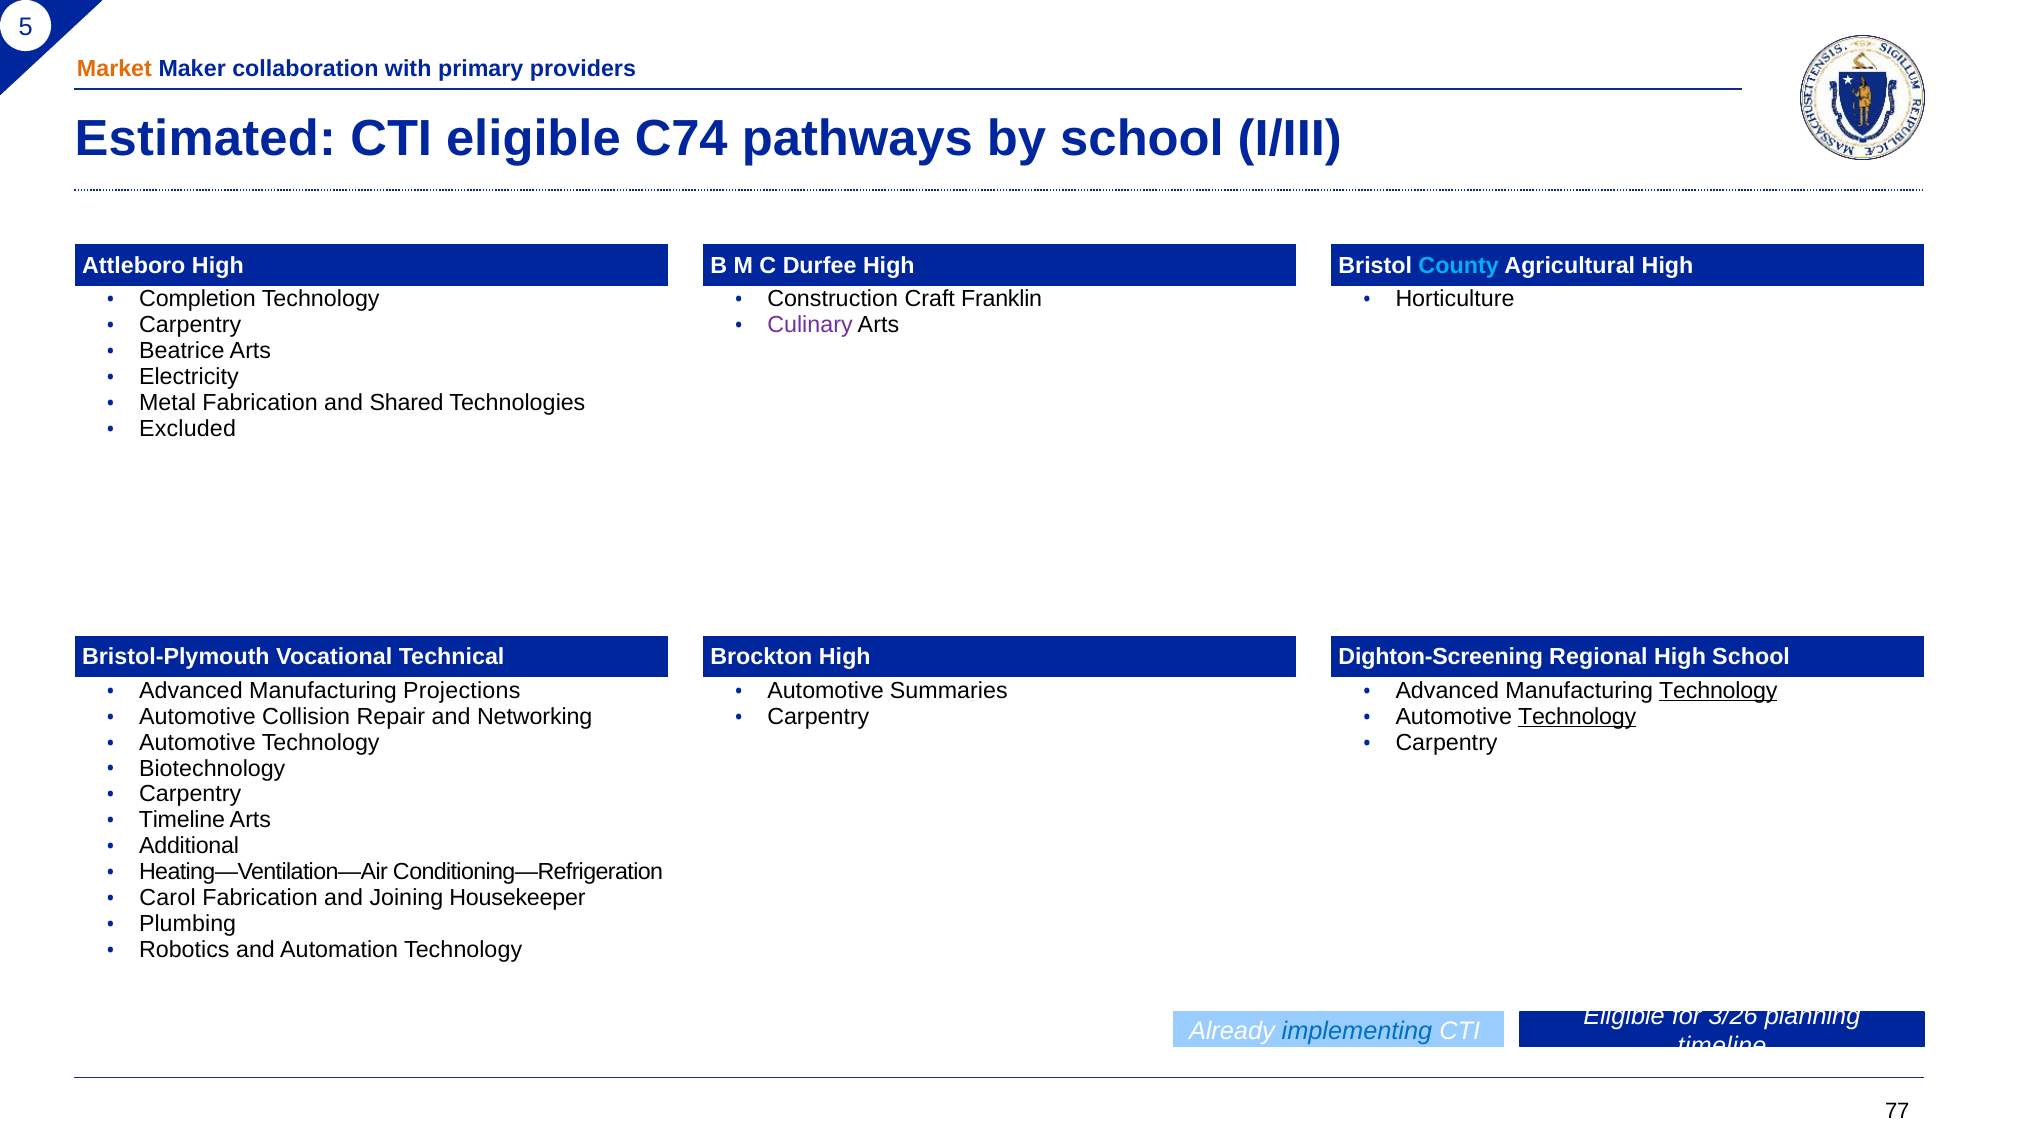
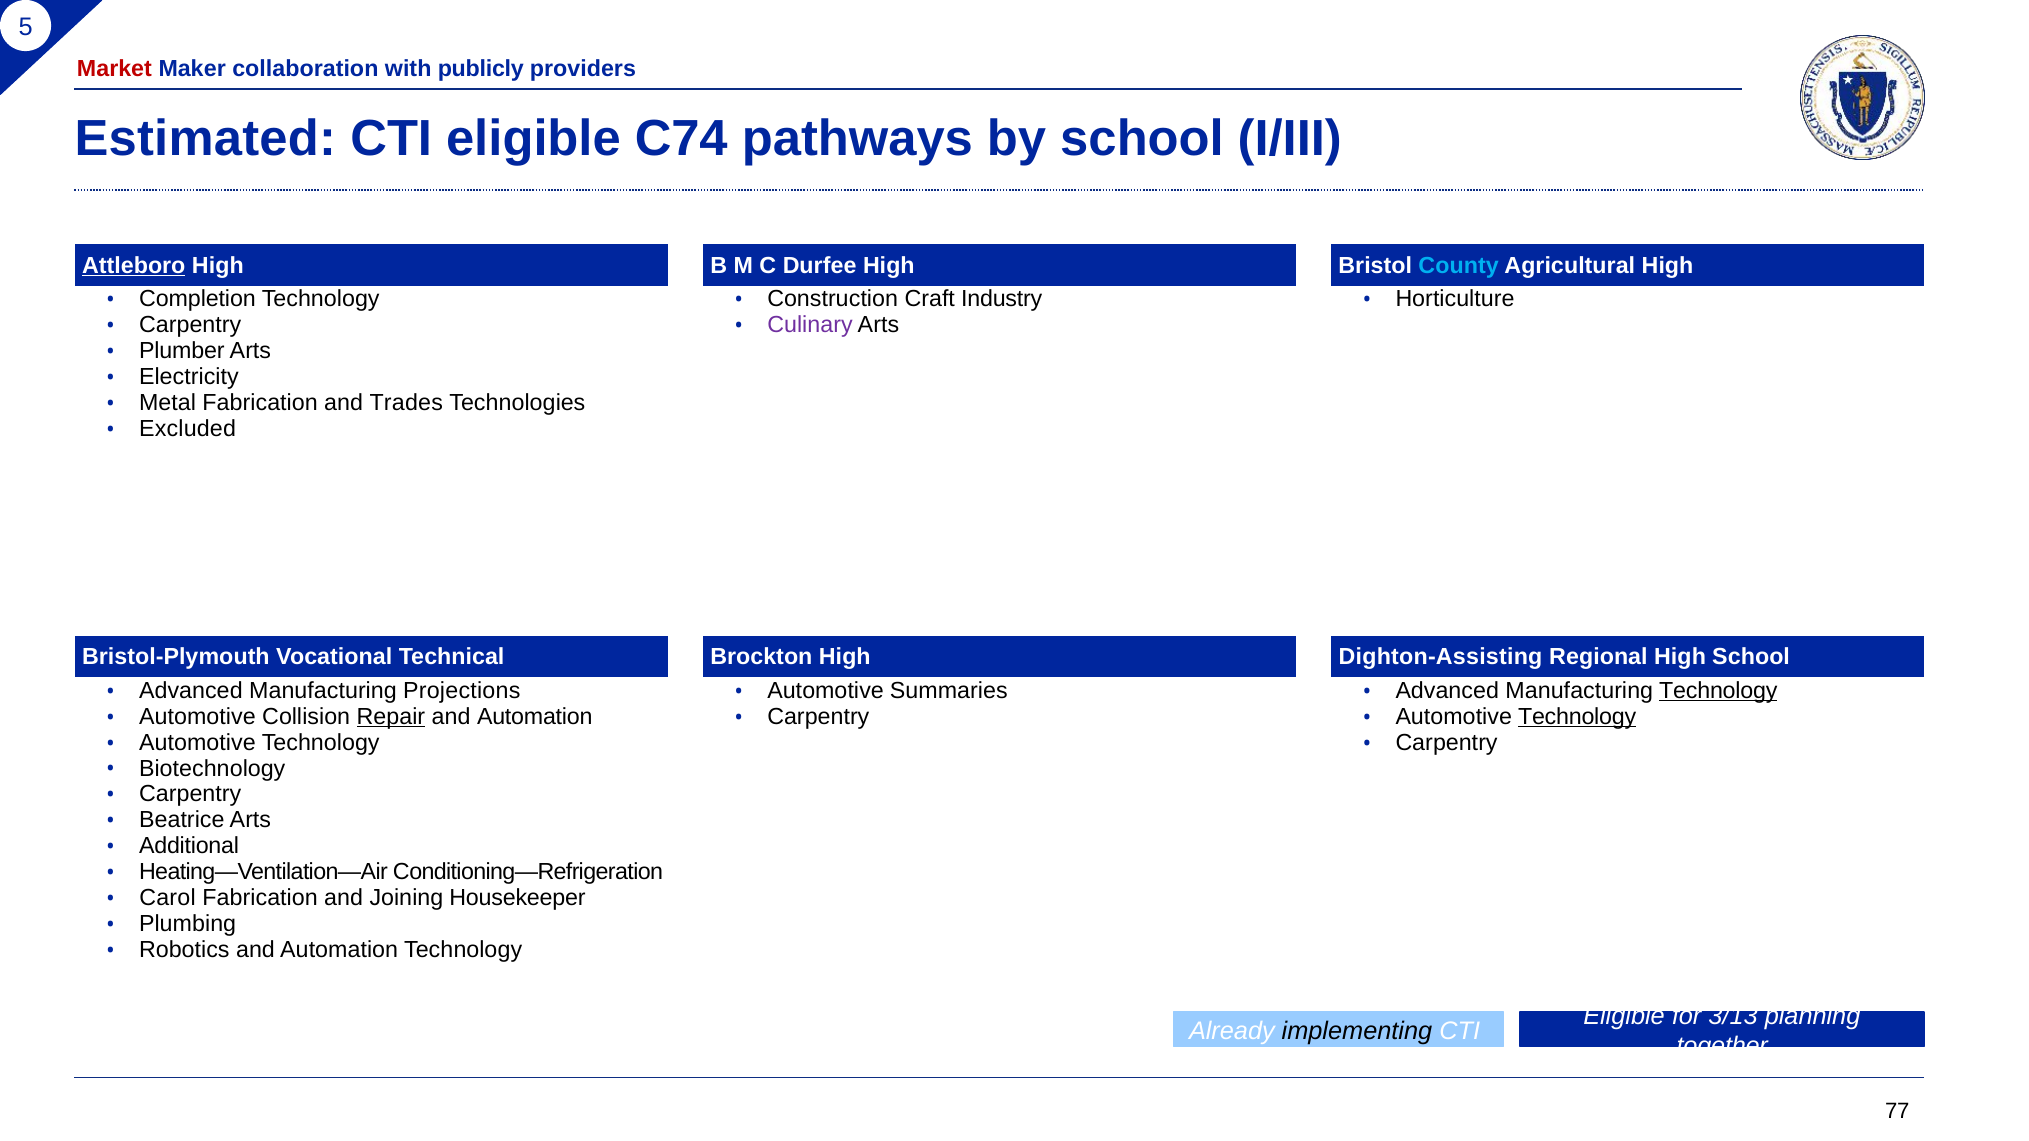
Market colour: orange -> red (114, 69)
primary: primary -> publicly (481, 69)
Attleboro underline: none -> present (134, 266)
Franklin: Franklin -> Industry (1002, 299)
Beatrice: Beatrice -> Plumber (182, 351)
Shared: Shared -> Trades (406, 403)
Dighton-Screening: Dighton-Screening -> Dighton-Assisting (1441, 657)
Repair underline: none -> present (391, 717)
Networking: Networking -> Automation (535, 717)
Timeline: Timeline -> Beatrice (182, 820)
3/26: 3/26 -> 3/13 (1733, 1016)
implementing colour: blue -> black (1357, 1031)
timeline: timeline -> together (1722, 1046)
